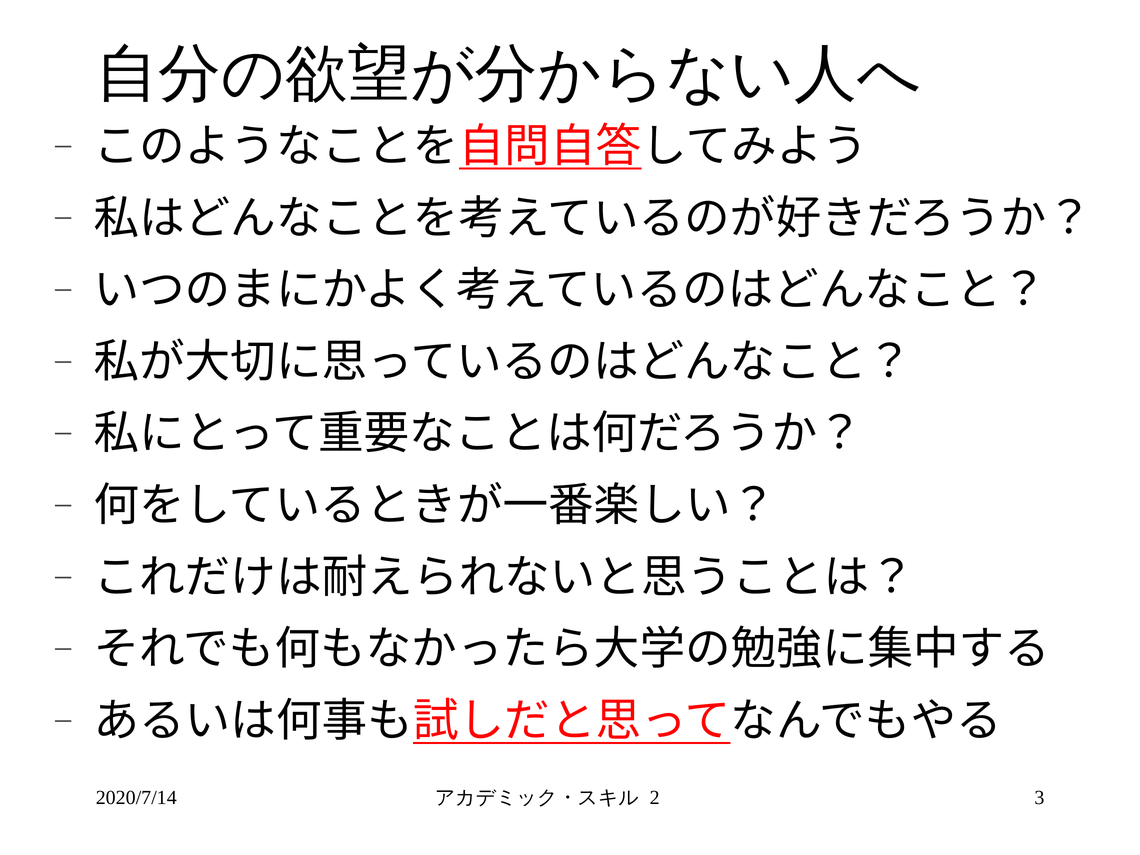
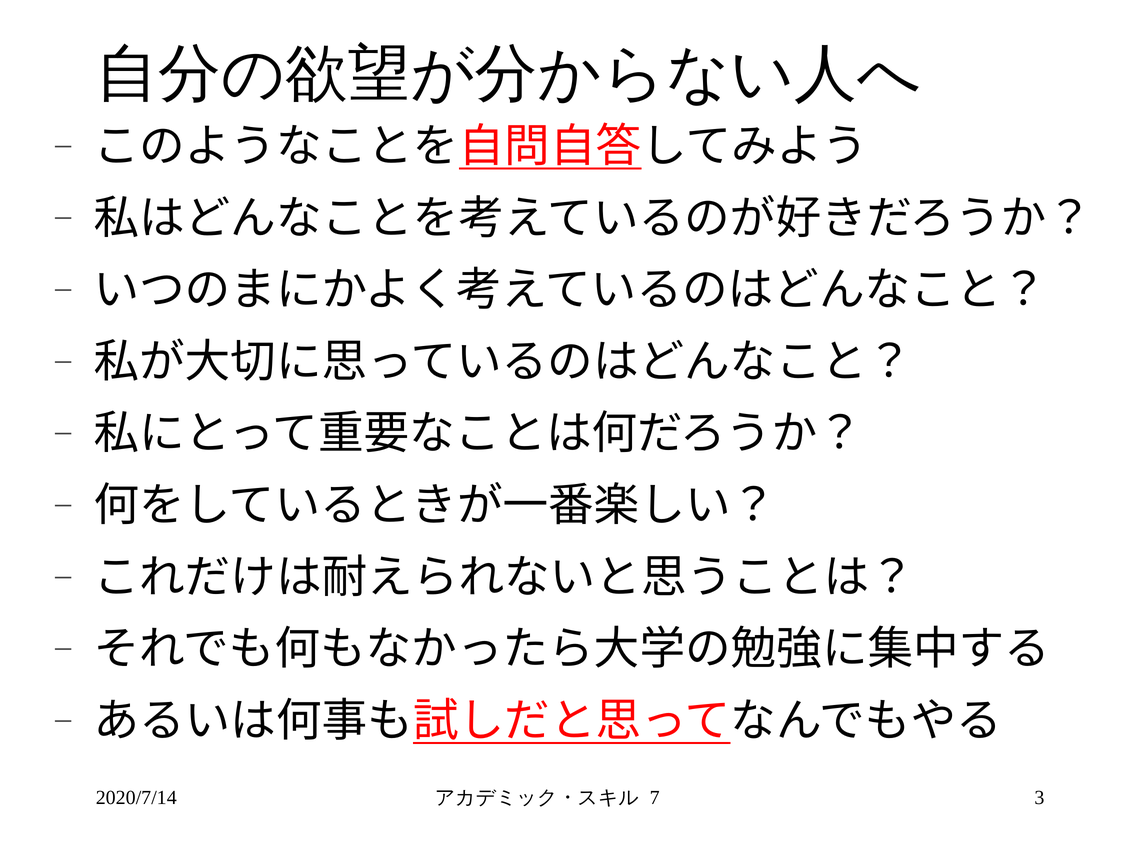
2: 2 -> 7 (655, 797)
